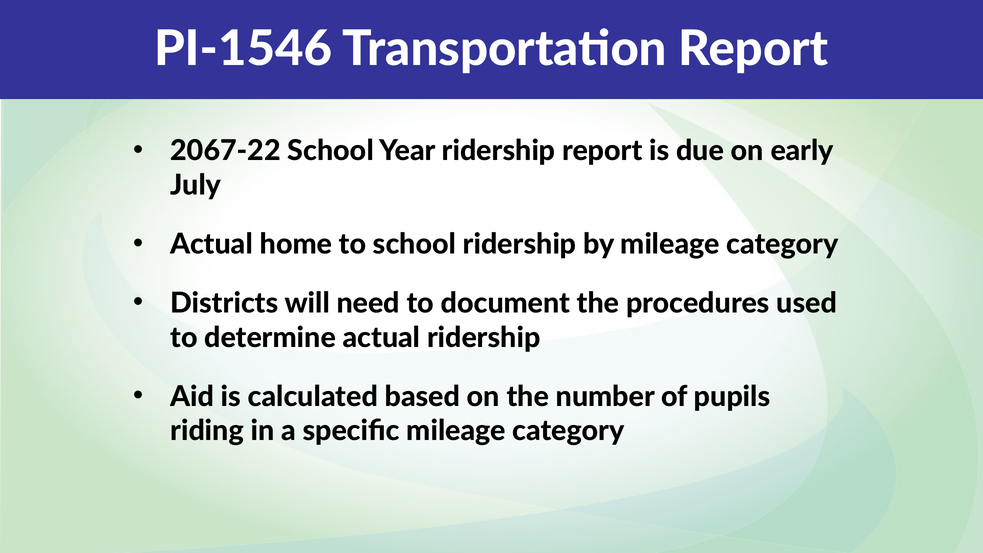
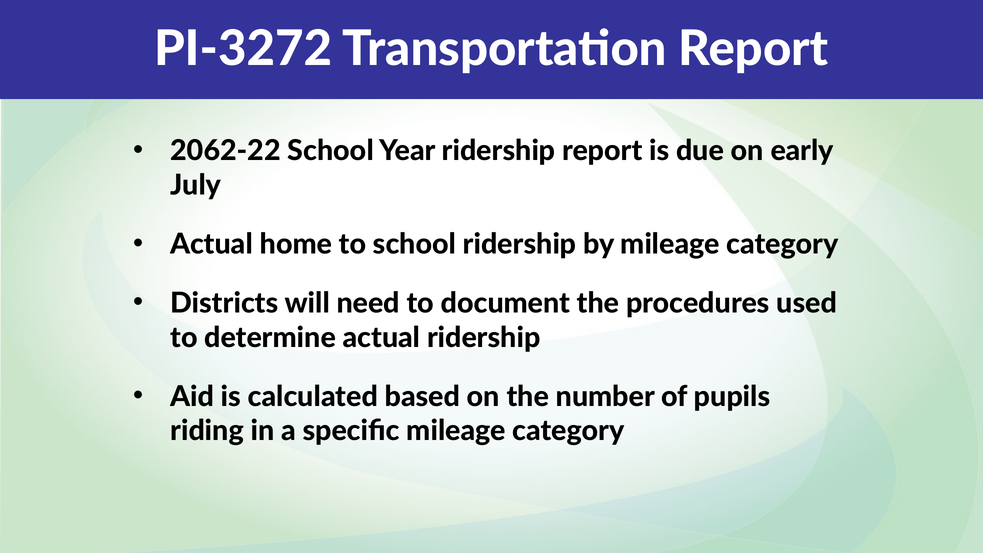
PI-1546: PI-1546 -> PI-3272 (243, 49)
2067-22: 2067-22 -> 2062-22 (226, 151)
